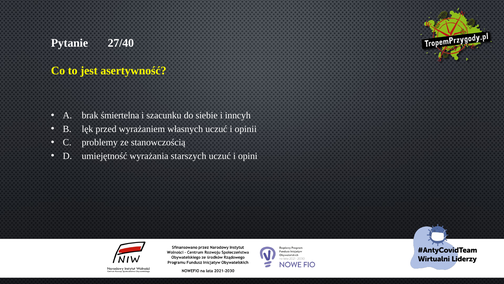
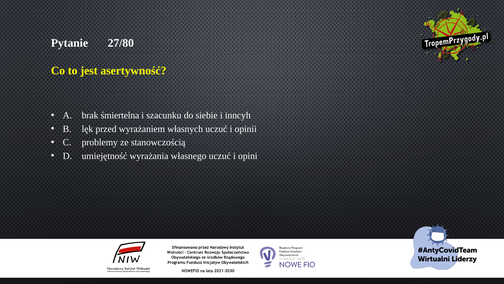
27/40: 27/40 -> 27/80 (121, 43)
starszych: starszych -> własnego (189, 156)
